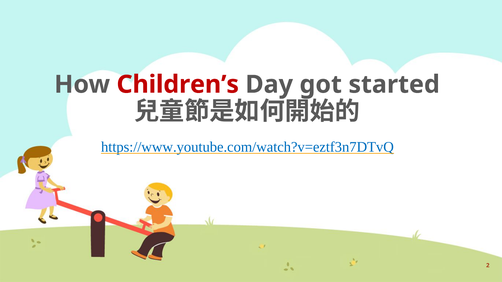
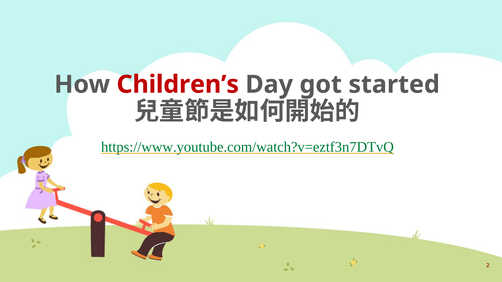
https://www.youtube.com/watch?v=eztf3n7DTvQ colour: blue -> green (247, 147)
